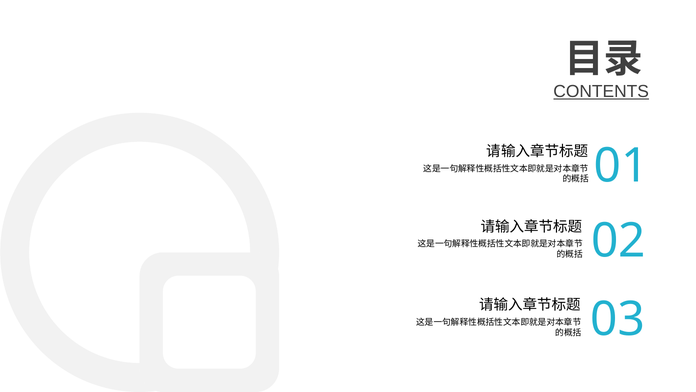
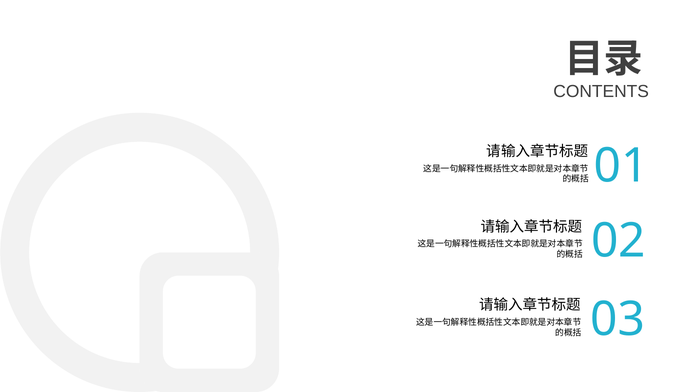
CONTENTS underline: present -> none (601, 91)
